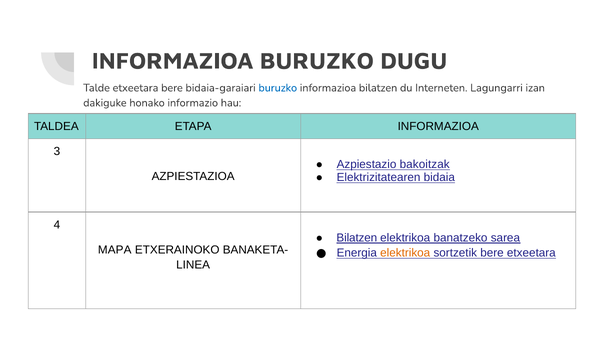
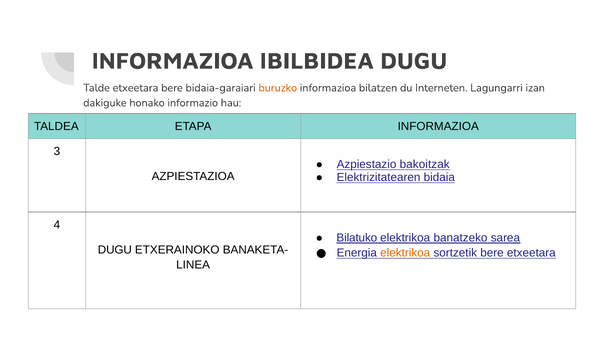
INFORMAZIOA BURUZKO: BURUZKO -> IBILBIDEA (317, 61)
buruzko colour: blue -> orange (278, 88)
Bilatzen: Bilatzen -> Bilatuko (357, 238)
MAPA: MAPA -> DUGU (115, 250)
